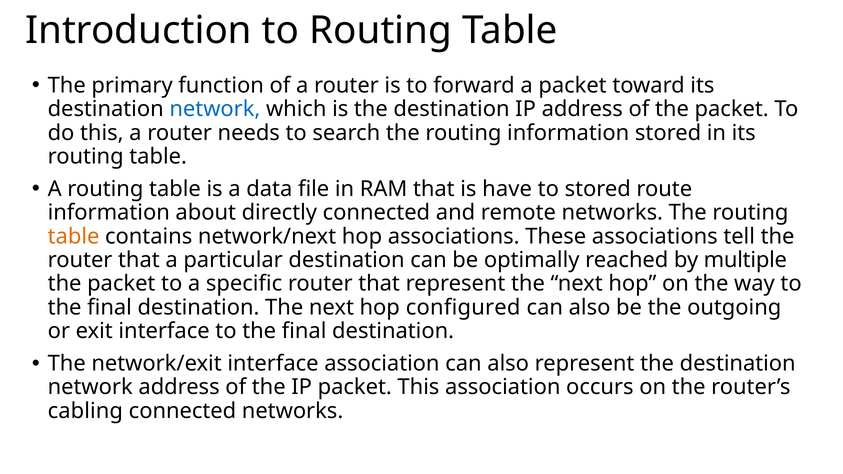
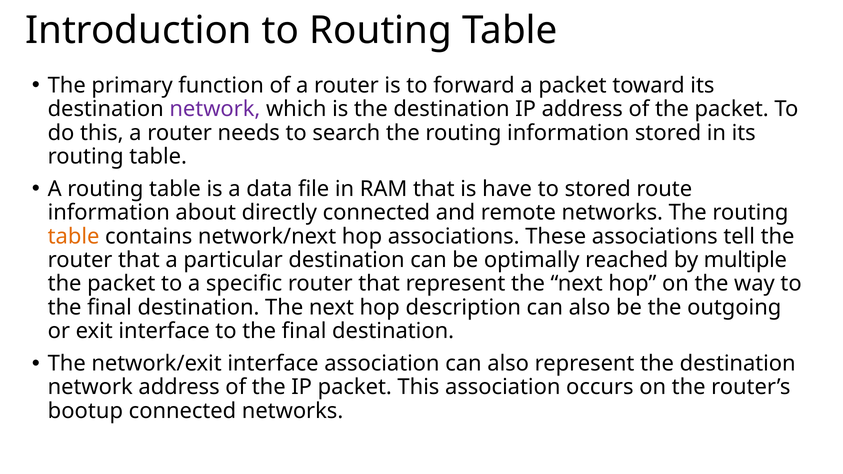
network colour: blue -> purple (215, 109)
configured: configured -> description (463, 307)
cabling: cabling -> bootup (85, 411)
